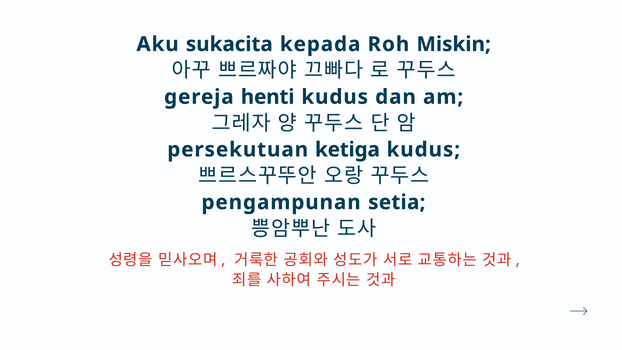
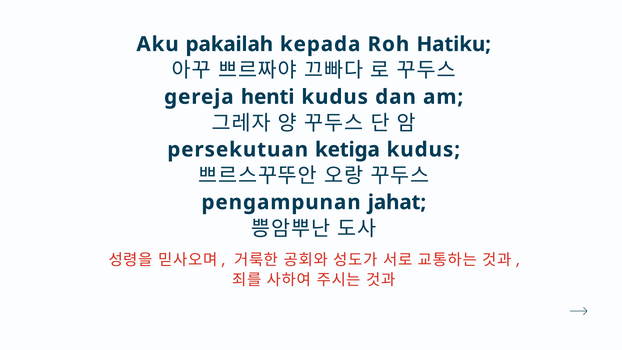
sukacita: sukacita -> pakailah (229, 44)
Miskin: Miskin -> Hatiku (454, 44)
setia: setia -> jahat (397, 202)
